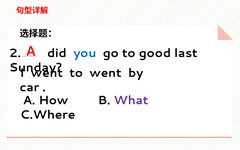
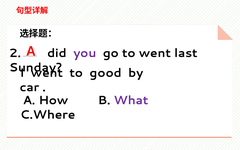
you colour: blue -> purple (85, 53)
to good: good -> went (155, 53)
to went: went -> good (106, 73)
